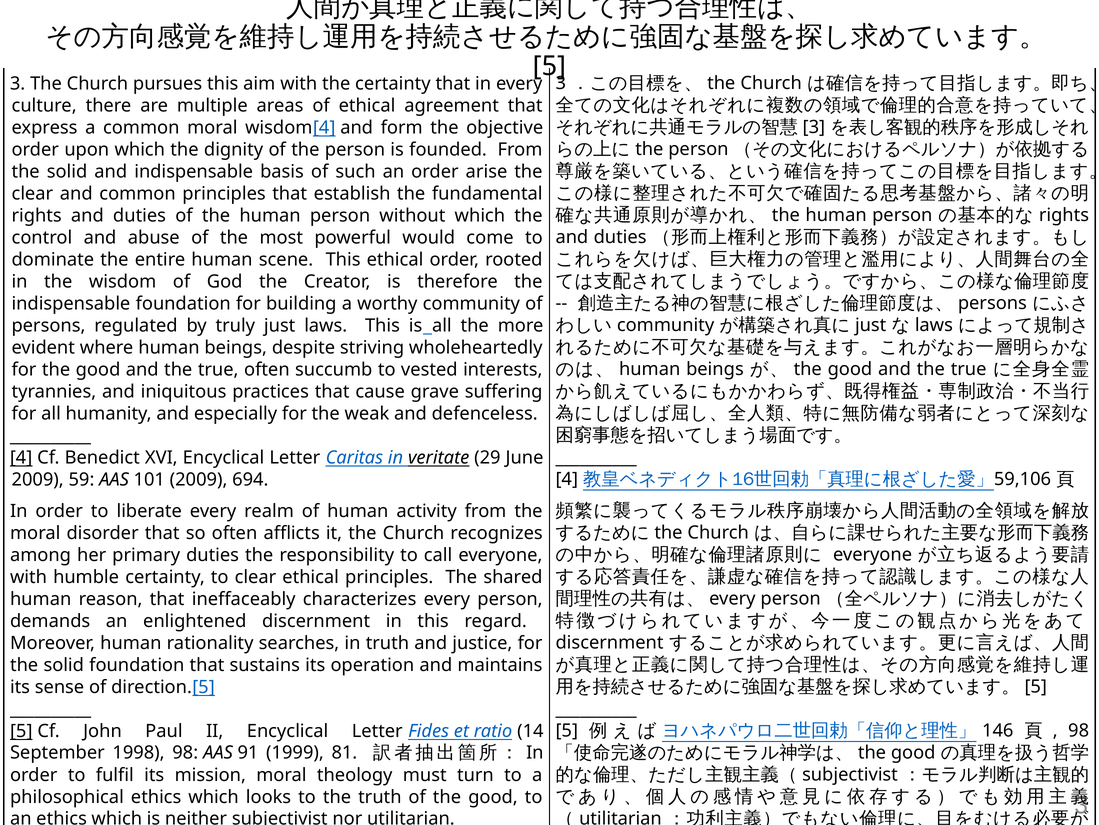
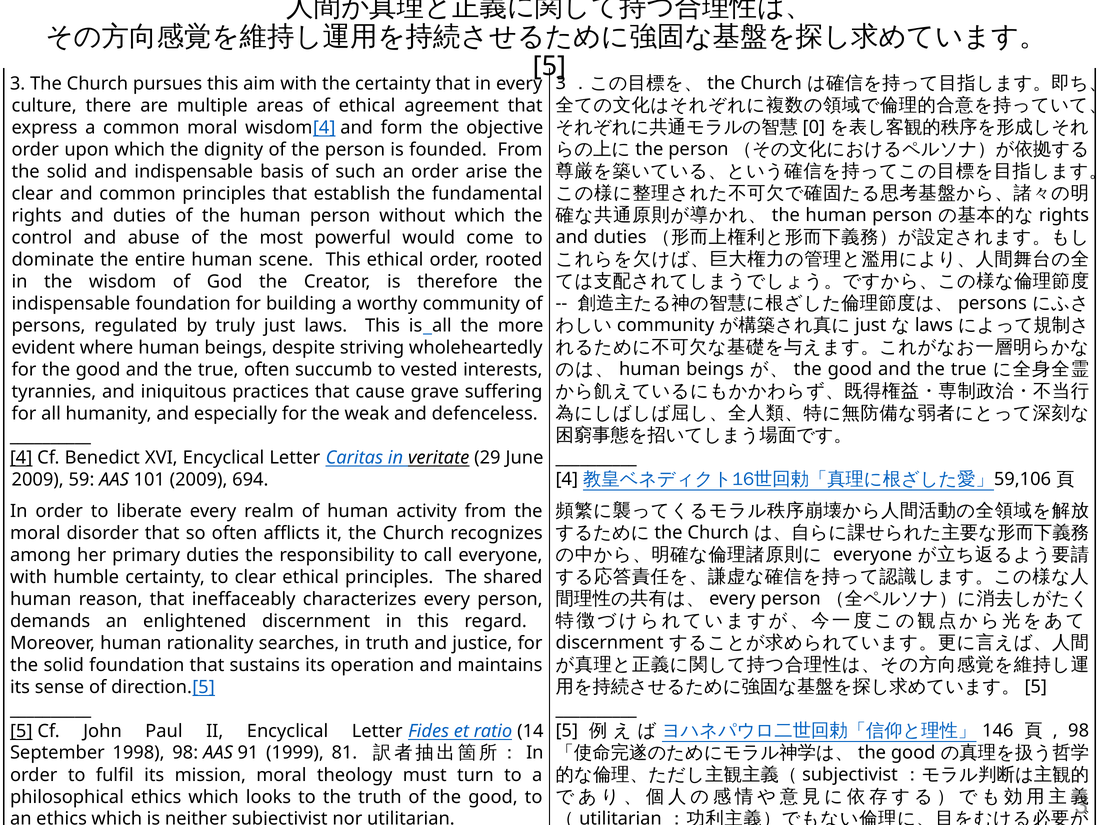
3: 3 -> 0 (814, 127)
